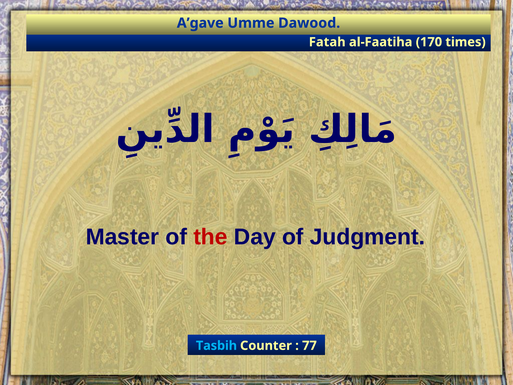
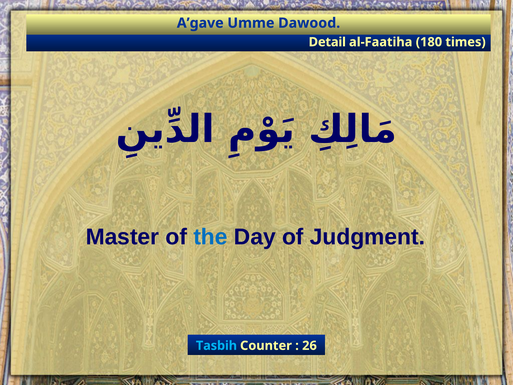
Fatah: Fatah -> Detail (327, 42)
170: 170 -> 180 (429, 42)
the colour: red -> blue (210, 237)
77: 77 -> 26 (309, 345)
